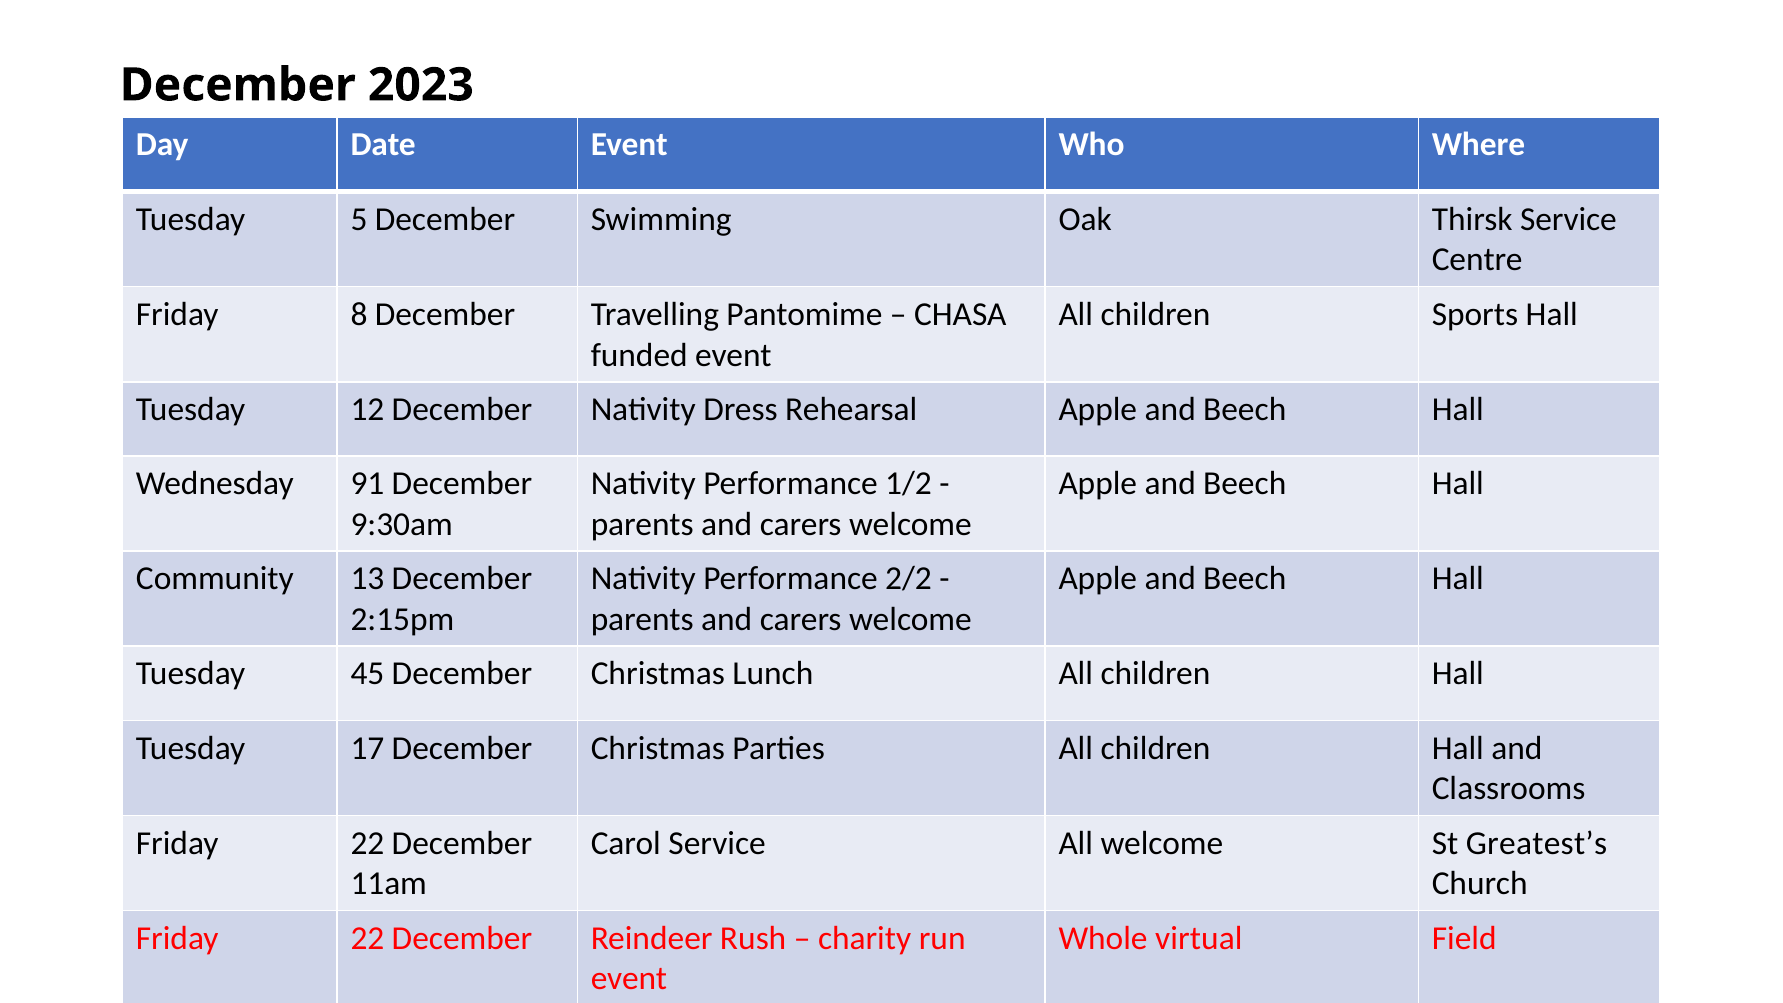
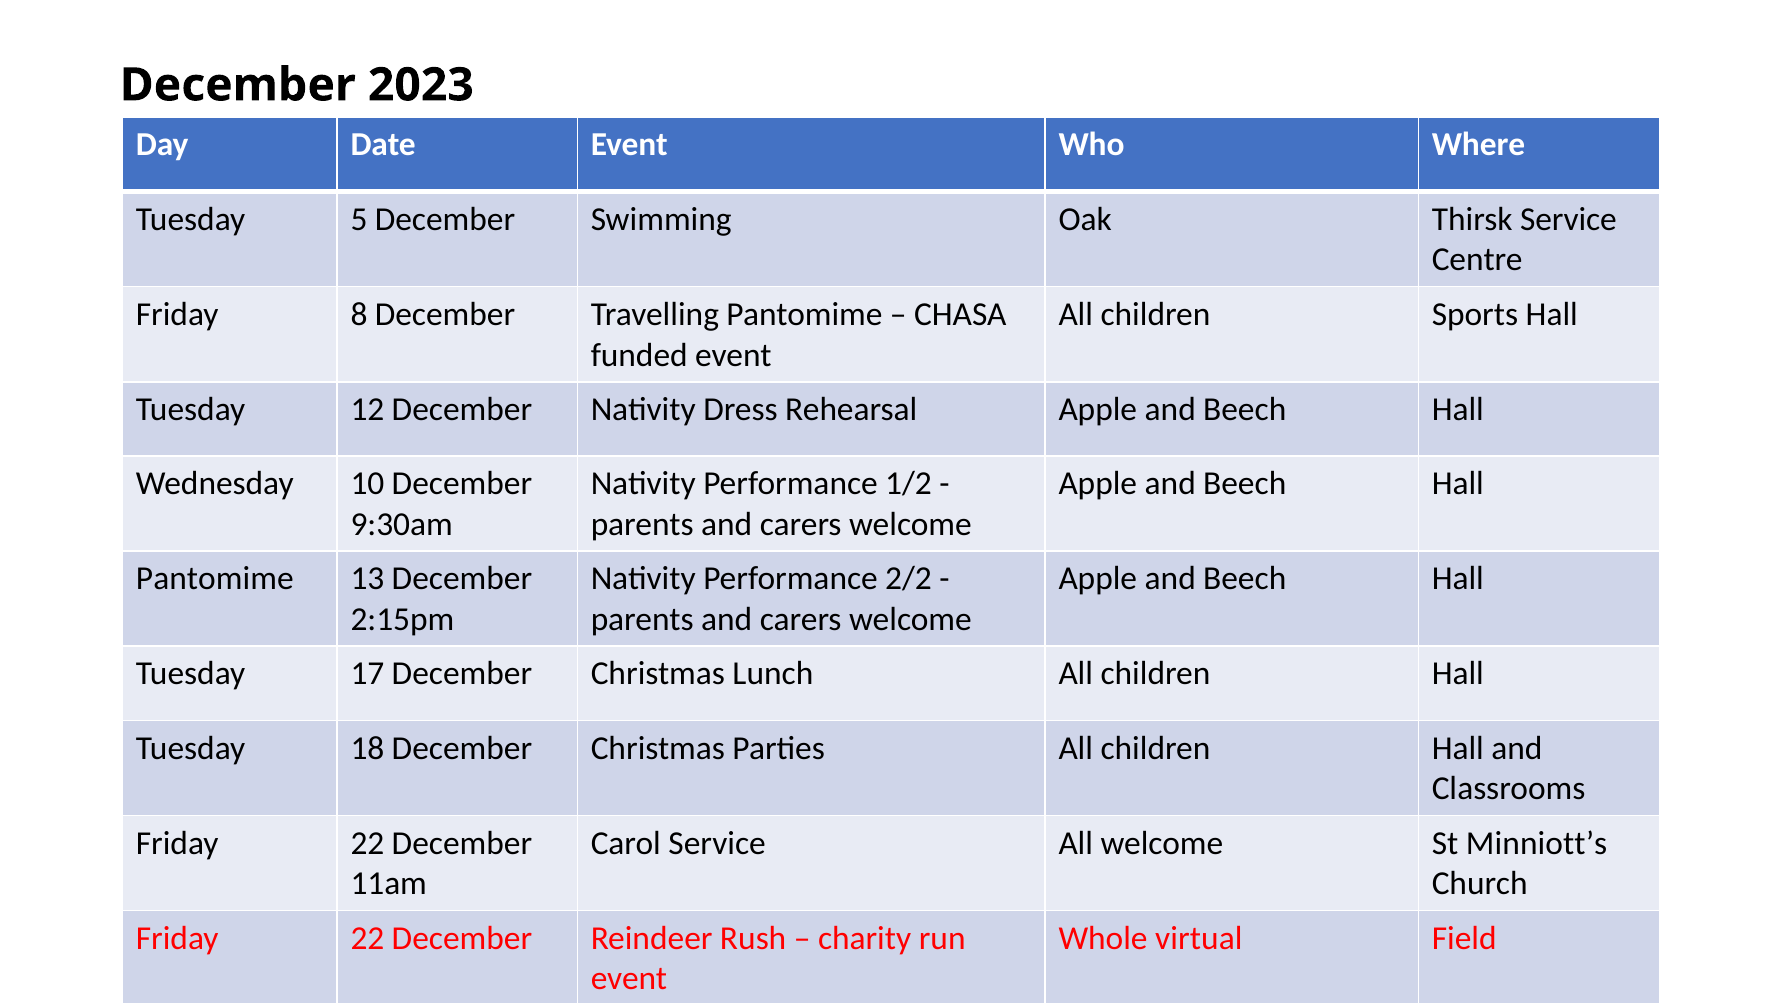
91: 91 -> 10 (367, 484)
Community: Community -> Pantomime (215, 579)
45: 45 -> 17 (367, 674)
17: 17 -> 18 (367, 748)
Greatest’s: Greatest’s -> Minniott’s (1537, 843)
